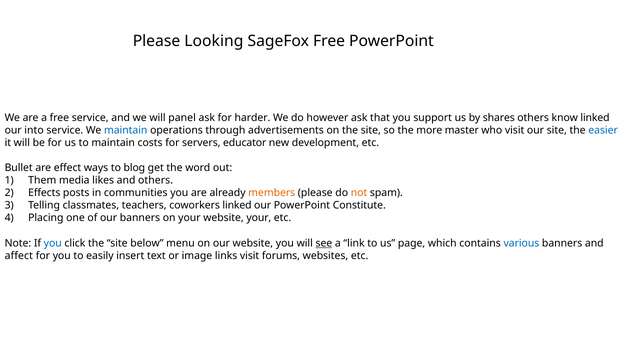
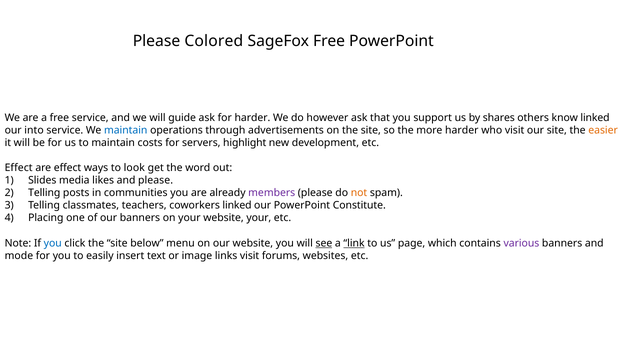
Looking: Looking -> Colored (214, 41)
panel: panel -> guide (182, 118)
more master: master -> harder (462, 130)
easier colour: blue -> orange (603, 130)
educator: educator -> highlight (245, 143)
Bullet: Bullet -> Effect (19, 168)
blog: blog -> look (134, 168)
Them: Them -> Slides (42, 180)
and others: others -> please (156, 180)
Effects: Effects -> Telling (44, 193)
members colour: orange -> purple (272, 193)
link underline: none -> present (354, 243)
various colour: blue -> purple (521, 243)
affect: affect -> mode (19, 255)
